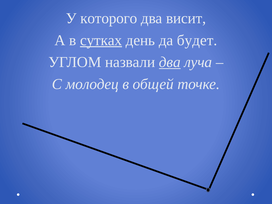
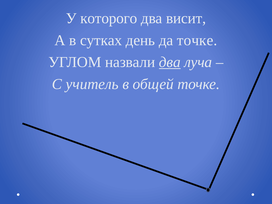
сутках underline: present -> none (101, 40)
да будет: будет -> точке (197, 40)
молодец: молодец -> учитель (92, 84)
